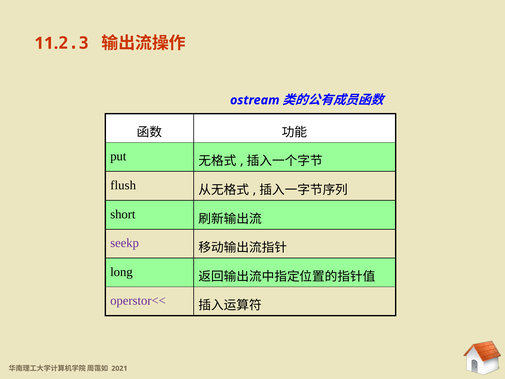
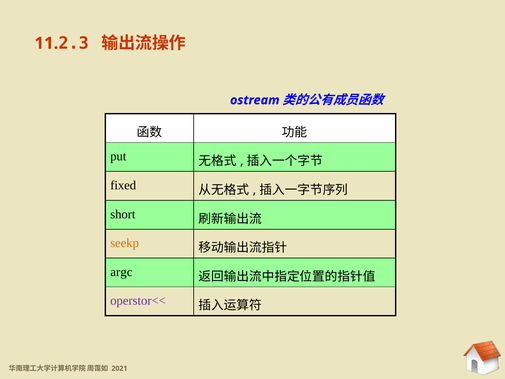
flush: flush -> fixed (123, 185)
seekp colour: purple -> orange (125, 243)
long: long -> argc (121, 272)
